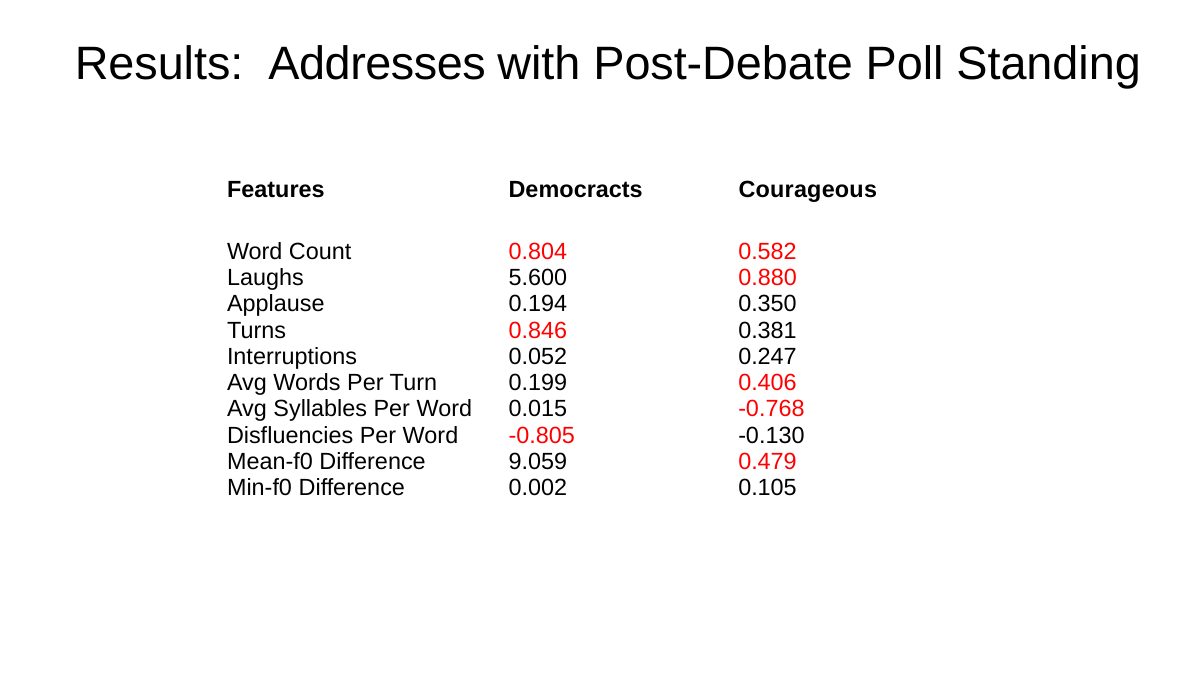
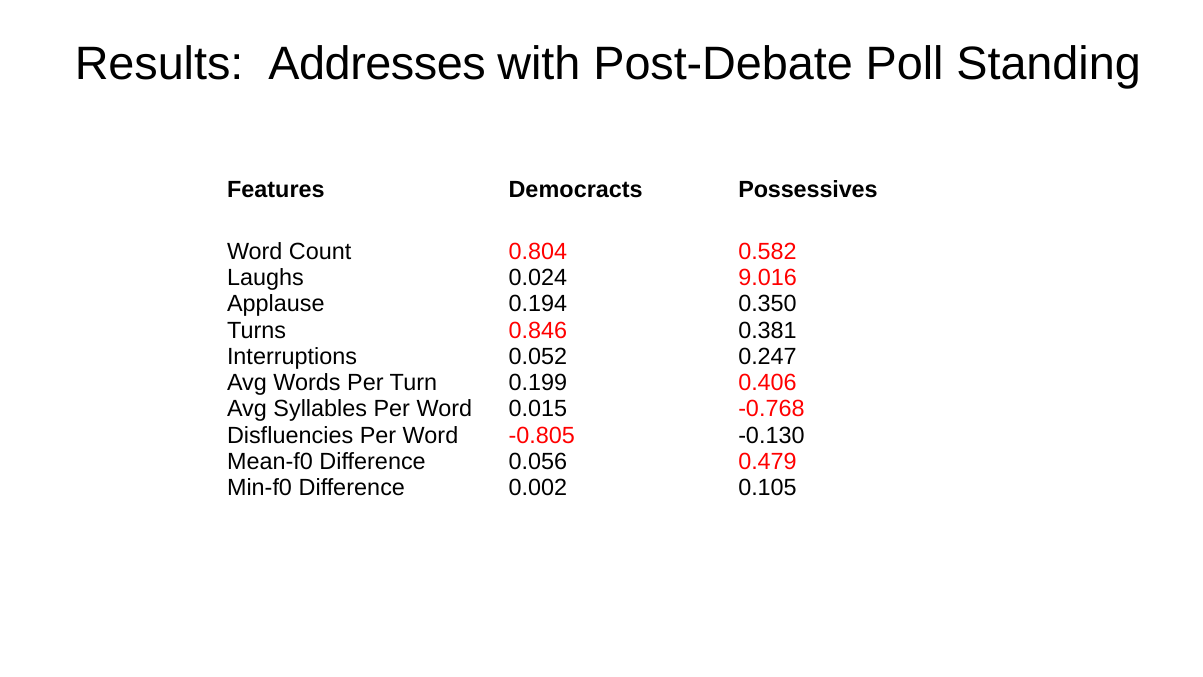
Courageous: Courageous -> Possessives (808, 190)
5.600: 5.600 -> 0.024 (538, 278)
0.880: 0.880 -> 9.016 (768, 278)
9.059: 9.059 -> 0.056 (538, 462)
